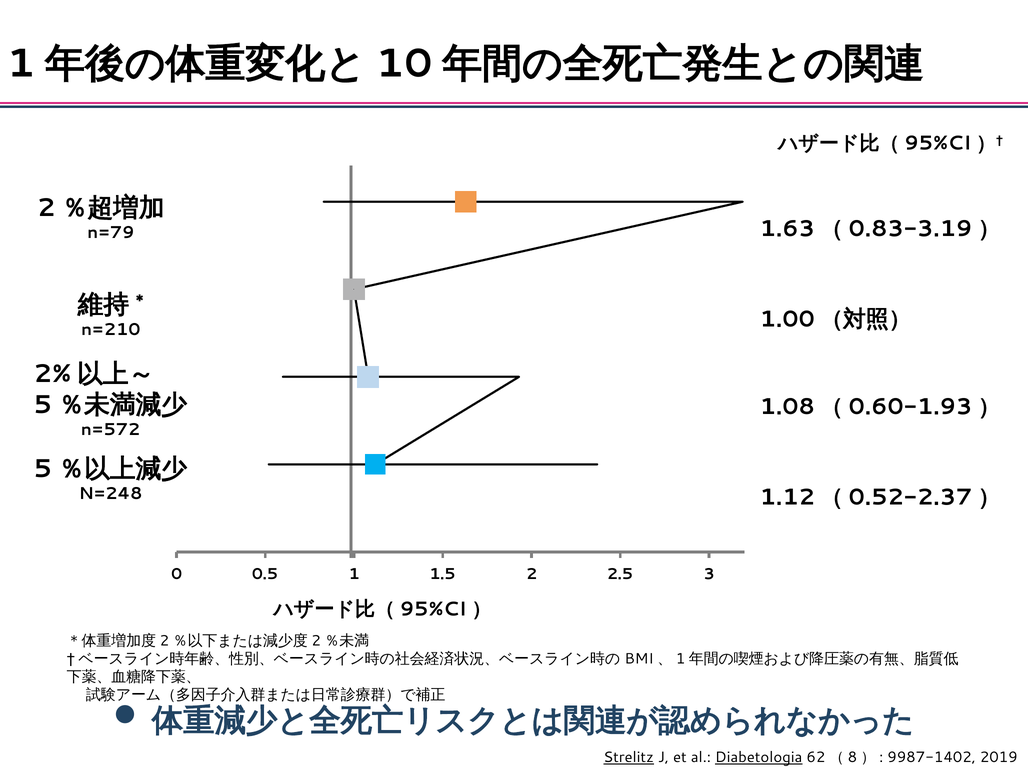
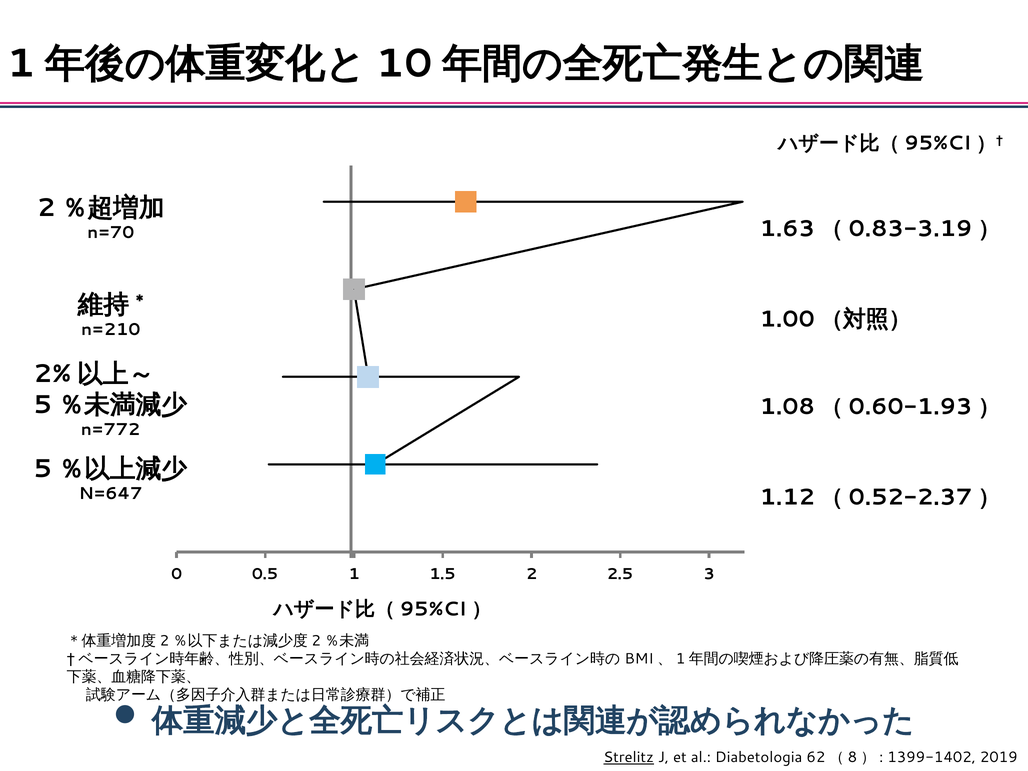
n=79: n=79 -> n=70 (111, 233)
n=572: n=572 -> n=772 (110, 430)
N=248: N=248 -> N=647 (111, 494)
Diabetologia underline: present -> none (759, 758)
9987-1402: 9987-1402 -> 1399-1402 (932, 758)
